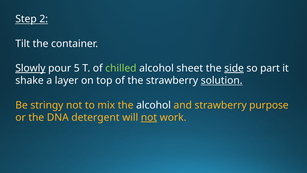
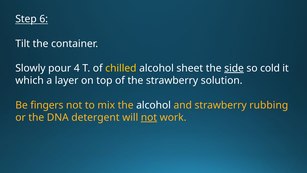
2: 2 -> 6 (44, 19)
Slowly underline: present -> none (30, 68)
5: 5 -> 4 (77, 68)
chilled colour: light green -> yellow (121, 68)
part: part -> cold (270, 68)
shake: shake -> which (30, 80)
solution underline: present -> none (222, 80)
stringy: stringy -> fingers (47, 105)
purpose: purpose -> rubbing (269, 105)
